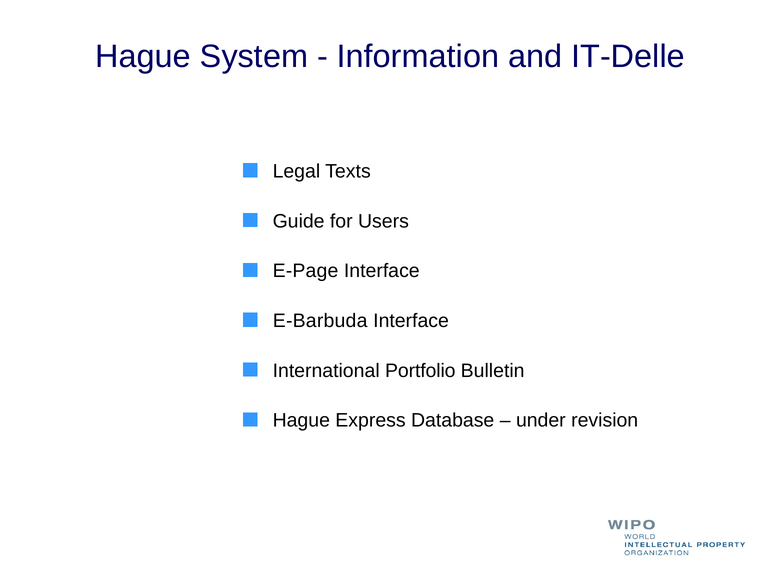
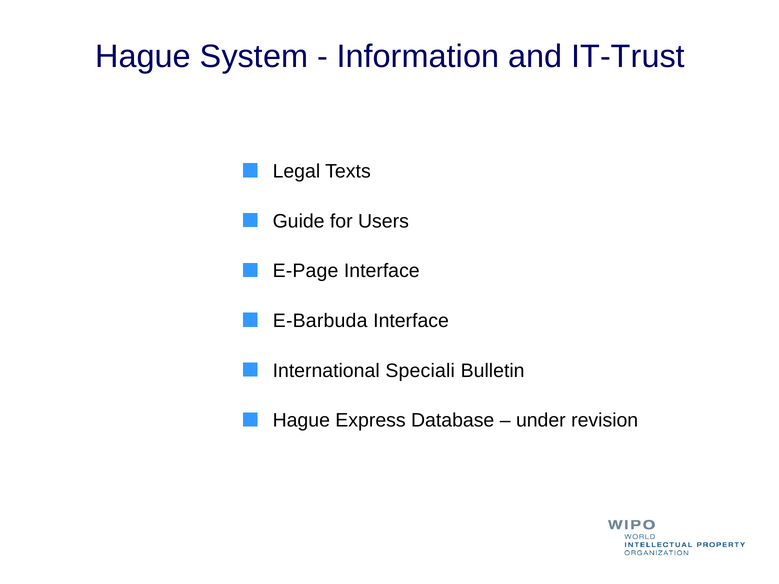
IT-Delle: IT-Delle -> IT-Trust (628, 57)
Portfolio: Portfolio -> Speciali (420, 371)
